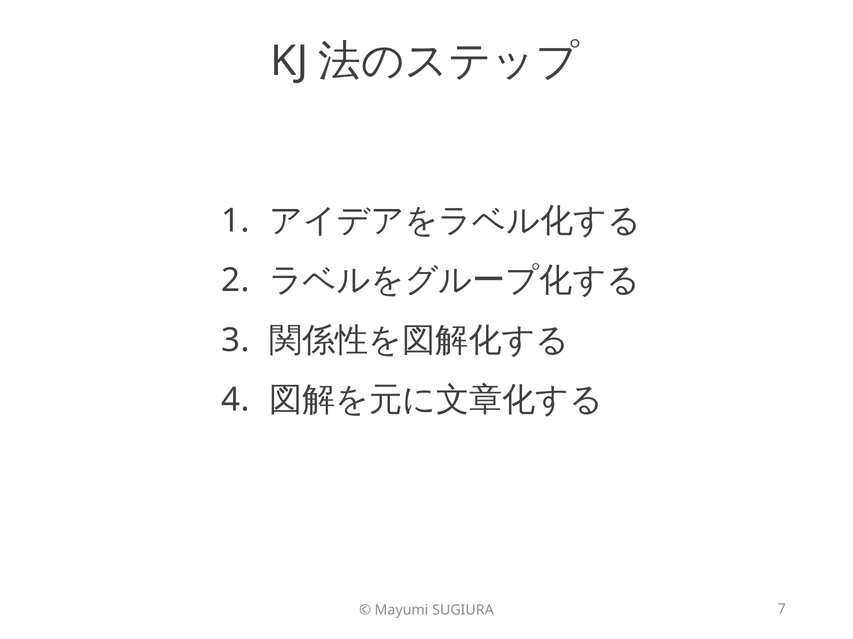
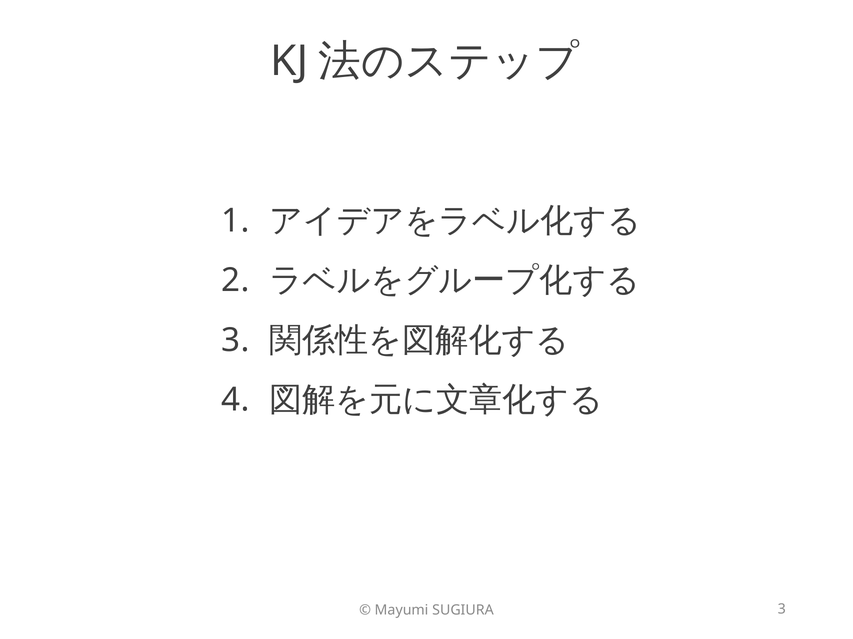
7: 7 -> 3 (782, 610)
